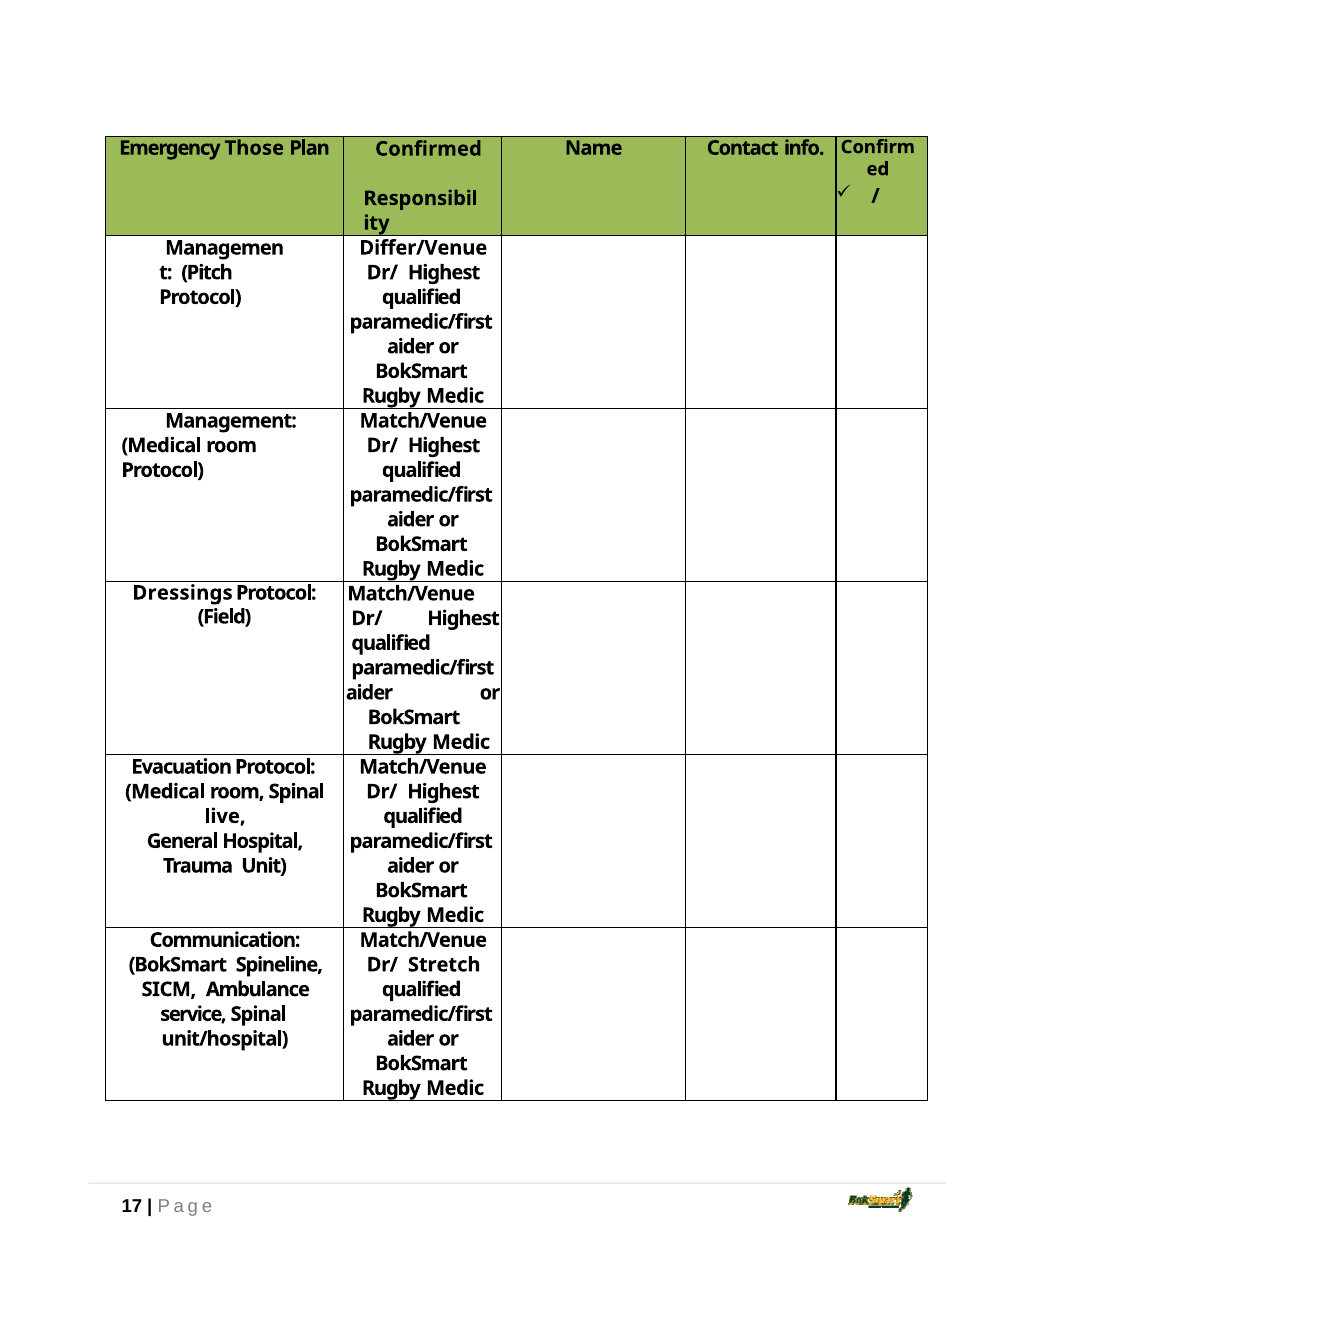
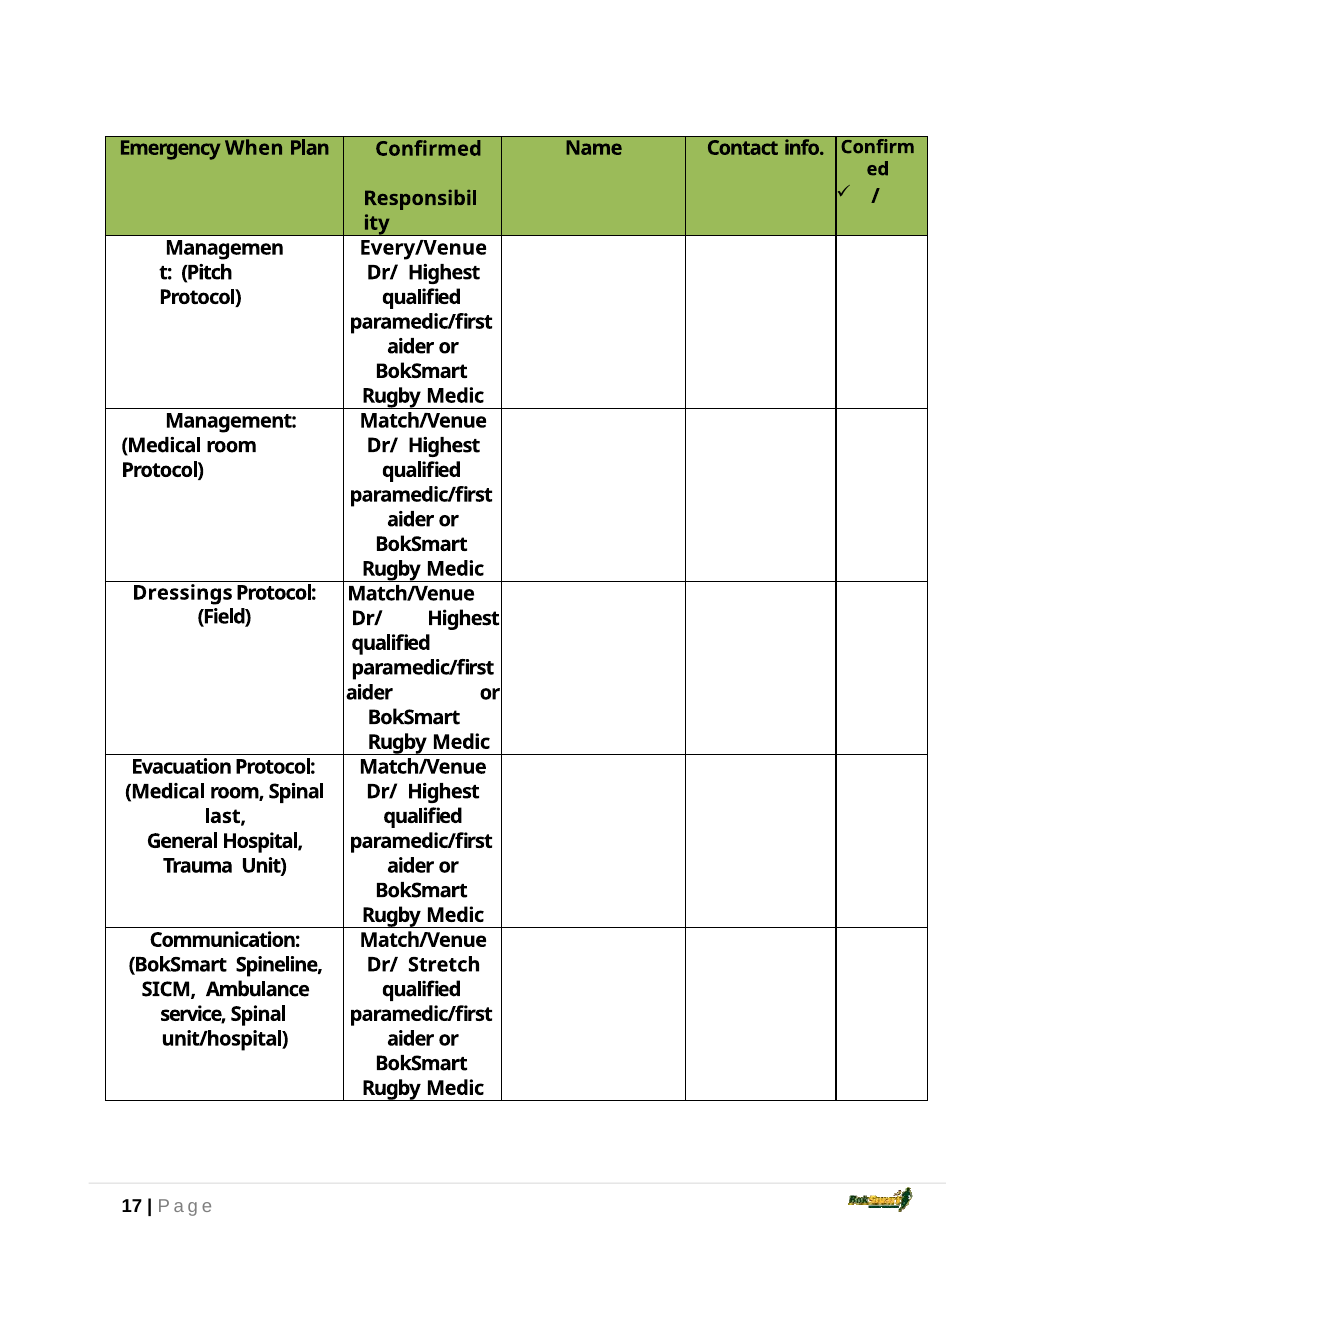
Those: Those -> When (254, 148)
Differ/Venue: Differ/Venue -> Every/Venue (423, 248)
live: live -> last (225, 816)
